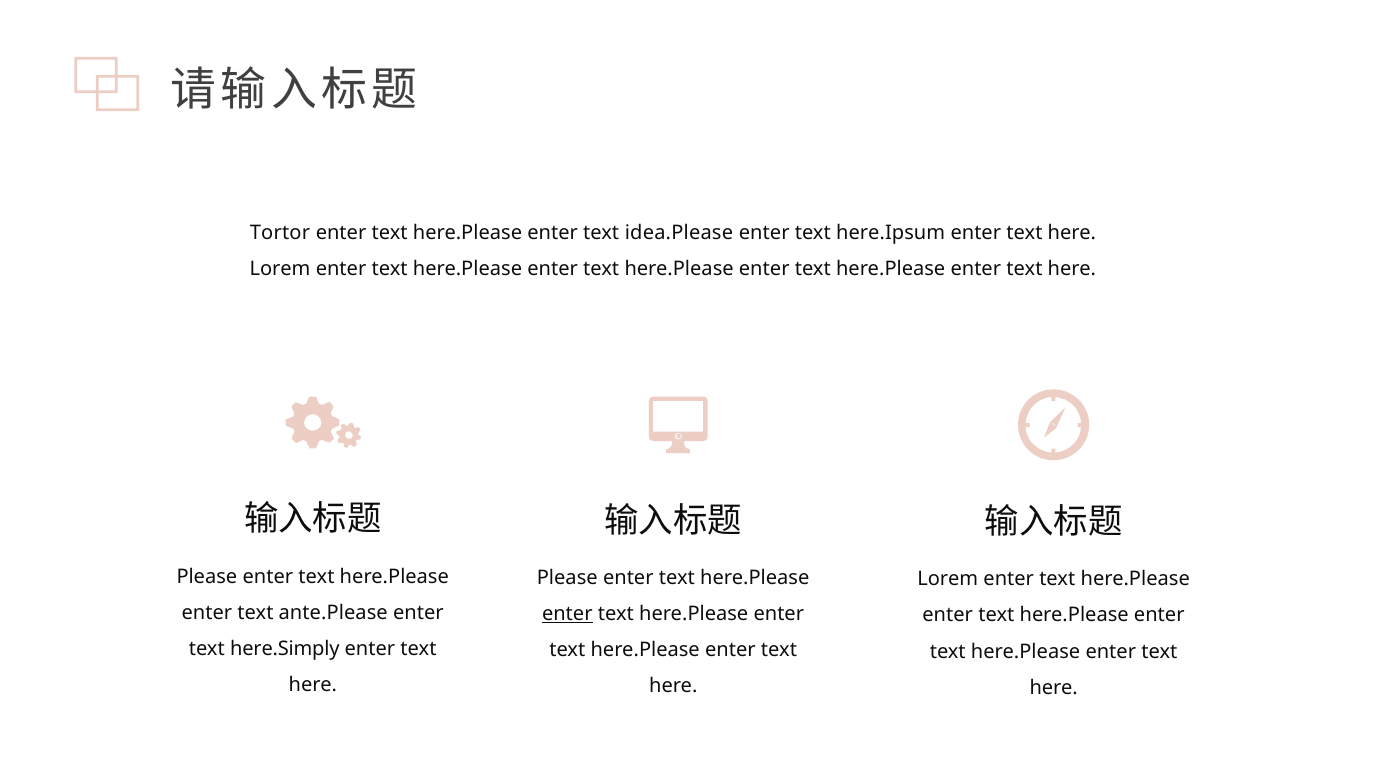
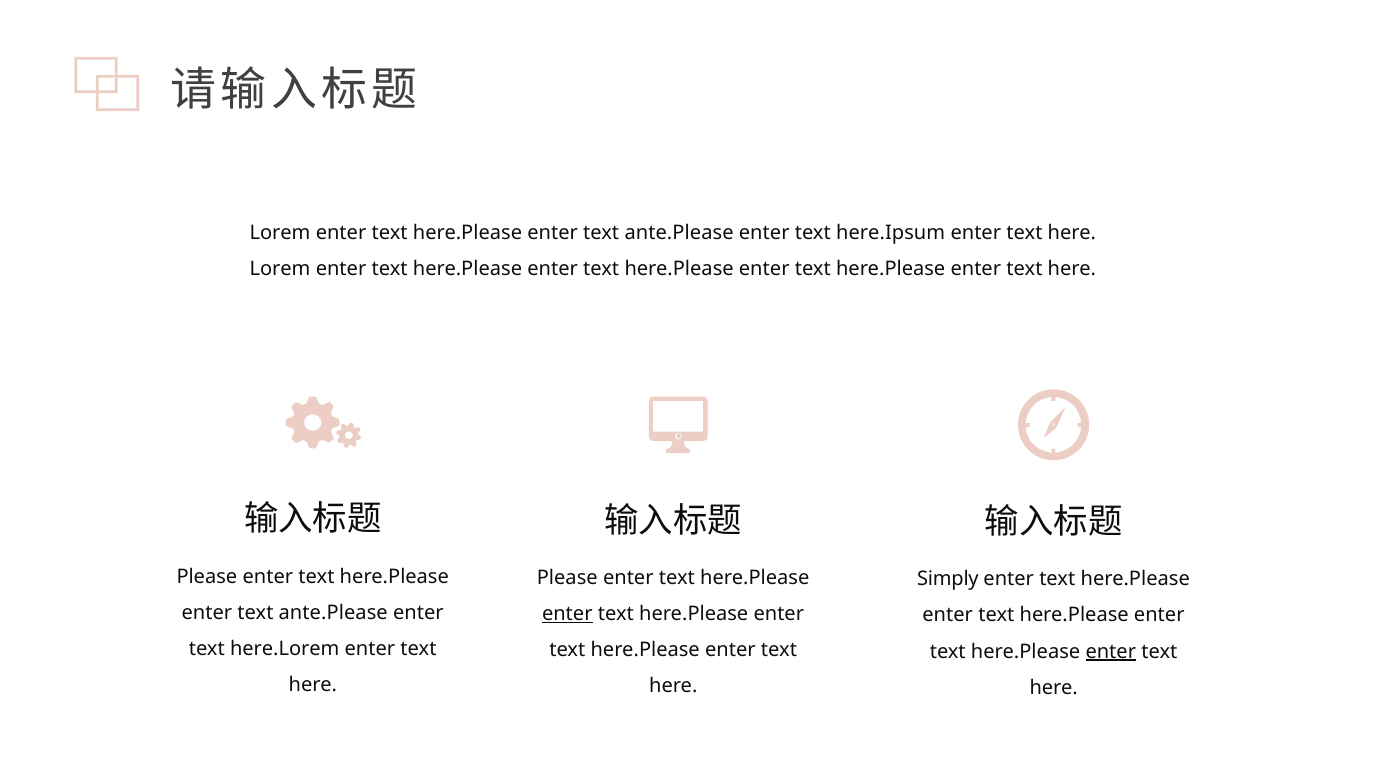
Tortor: Tortor -> Lorem (280, 233)
idea.Please: idea.Please -> ante.Please (679, 233)
Lorem: Lorem -> Simply (948, 579)
here.Simply: here.Simply -> here.Lorem (285, 648)
enter underline: none -> present (1111, 651)
